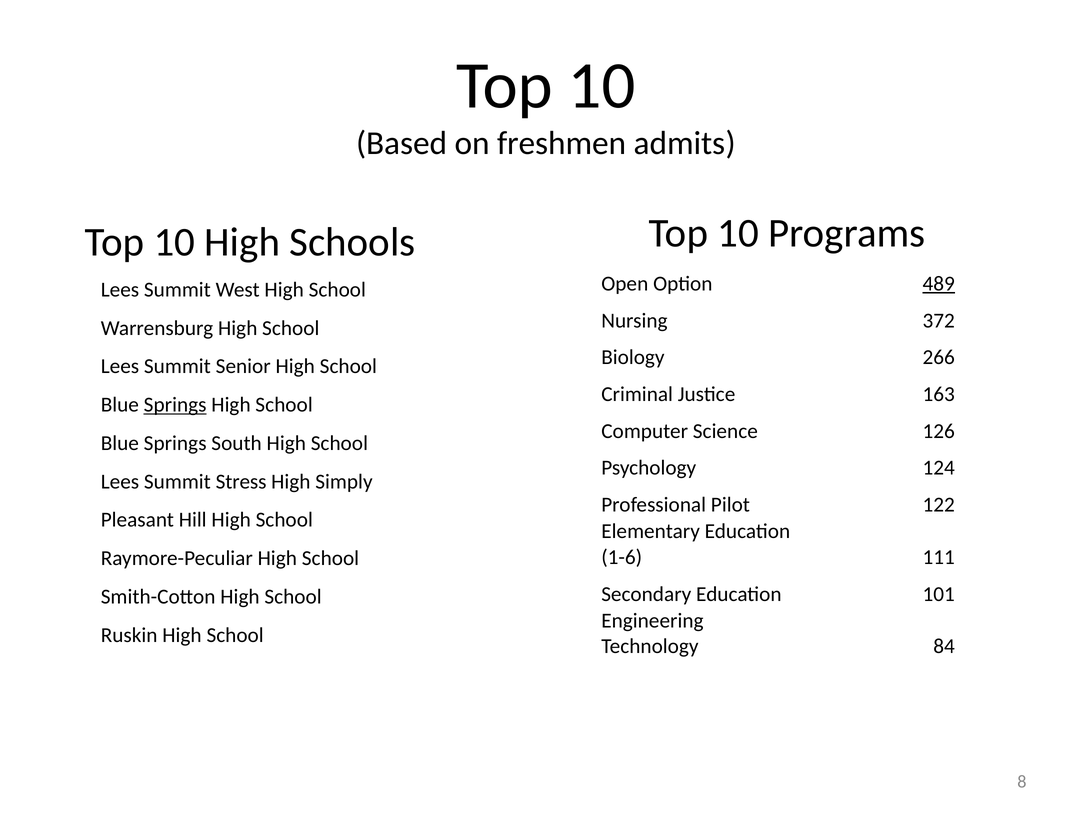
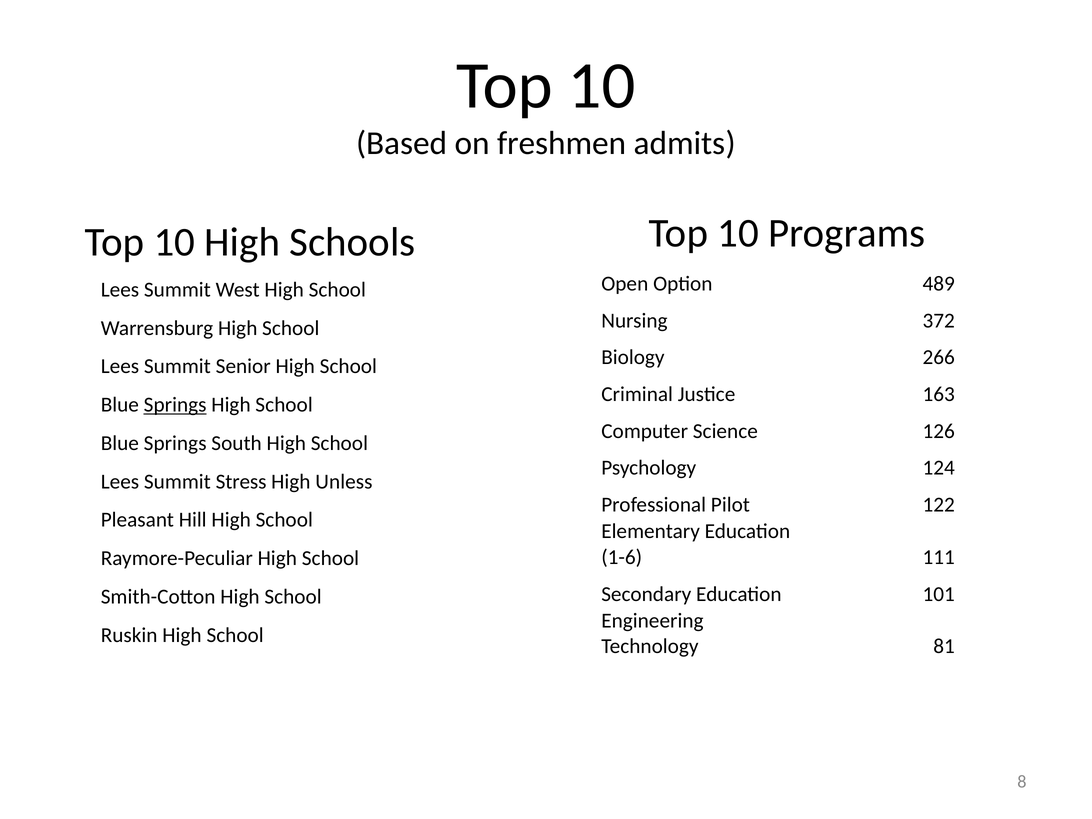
489 underline: present -> none (939, 284)
Simply: Simply -> Unless (344, 482)
84: 84 -> 81 (944, 646)
